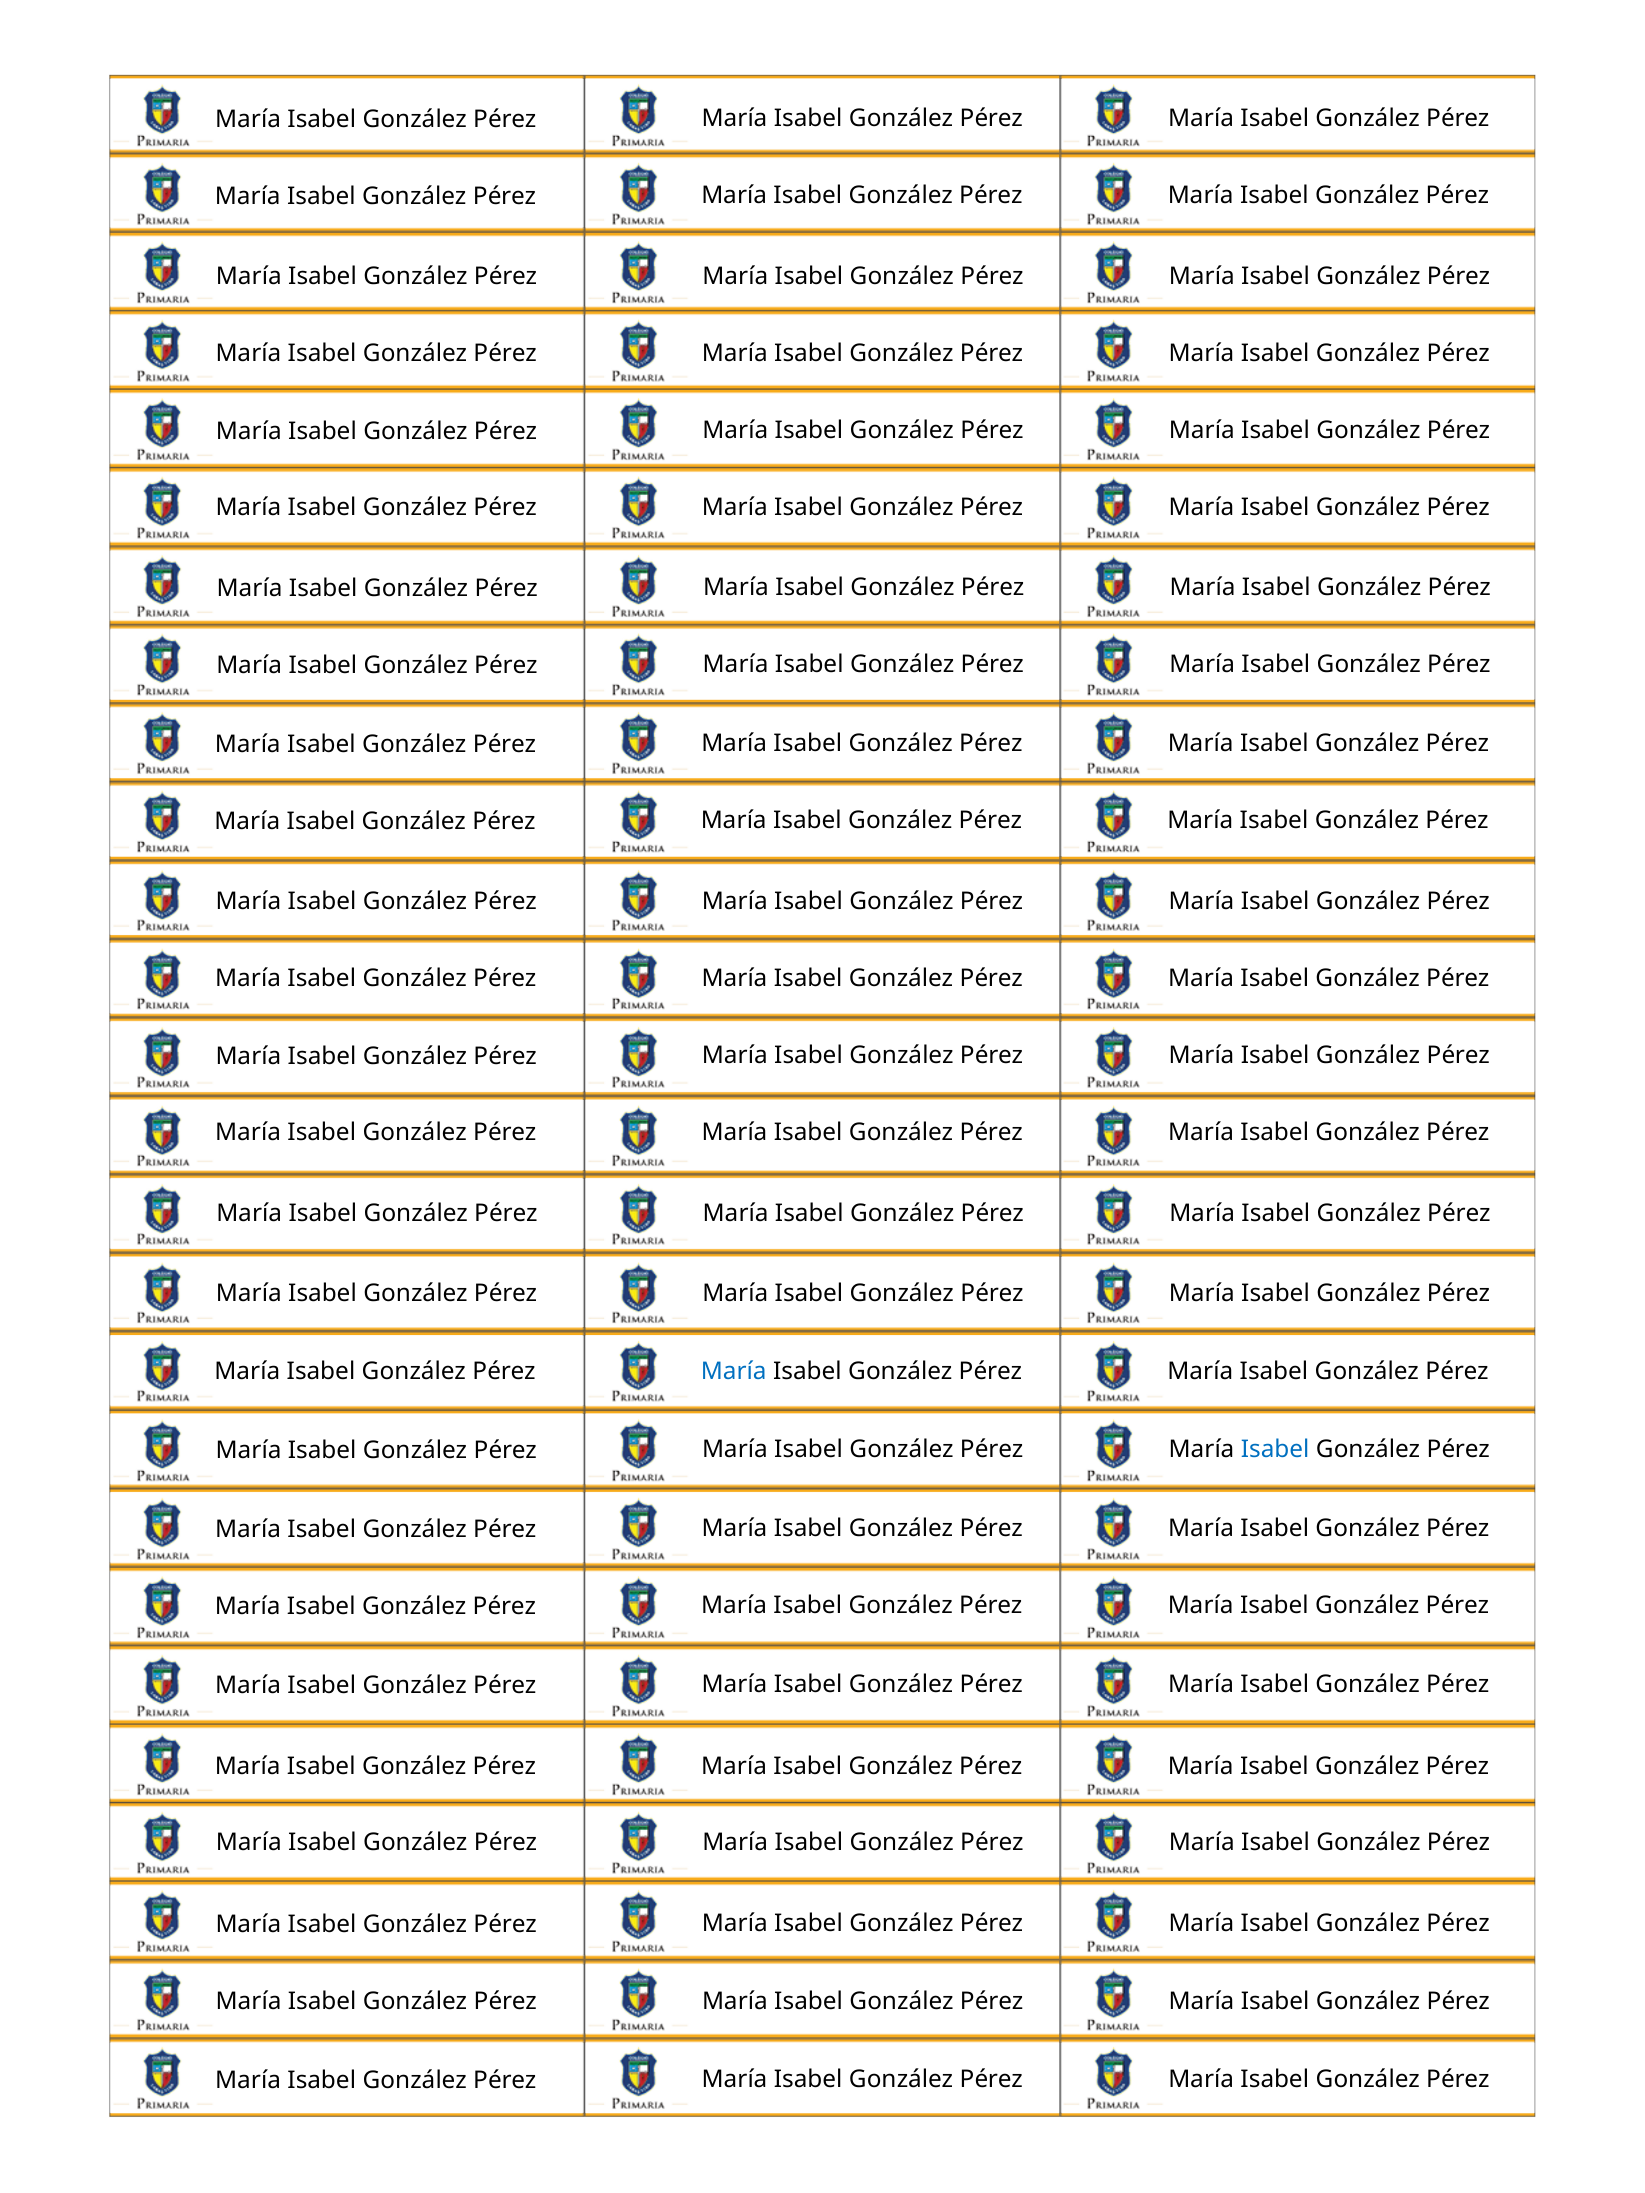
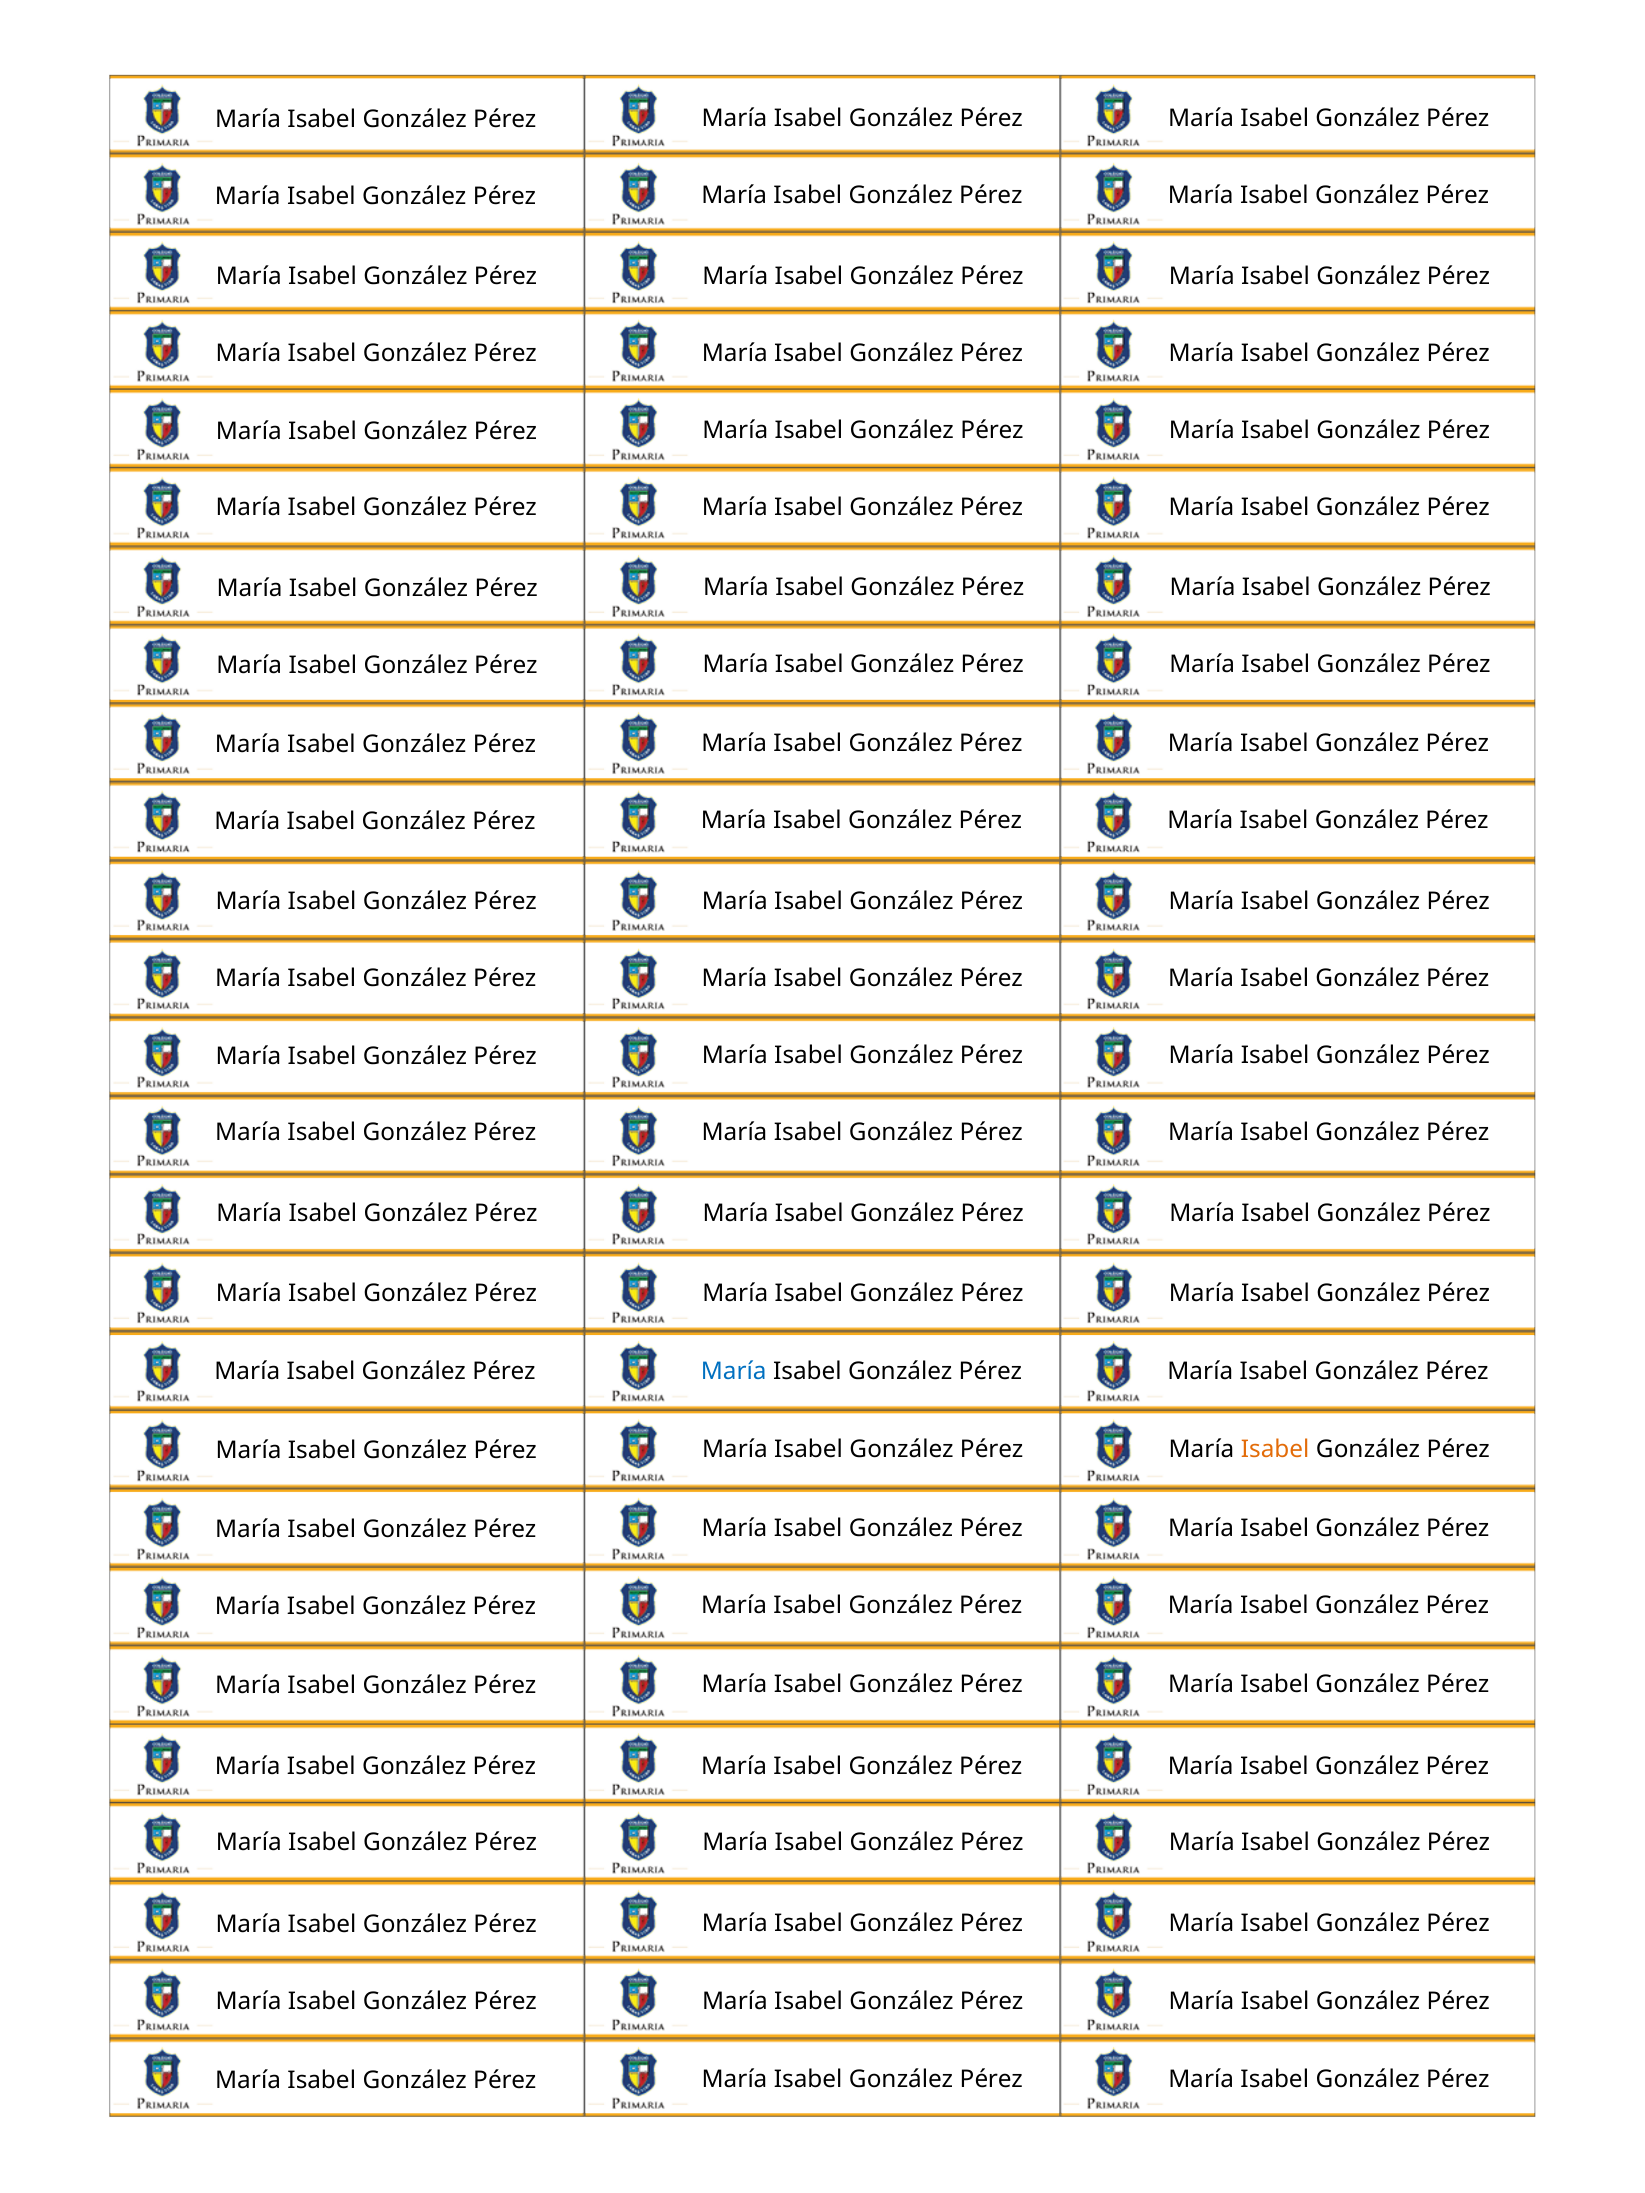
Isabel colour: blue -> orange (1275, 1450)
